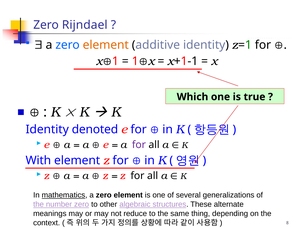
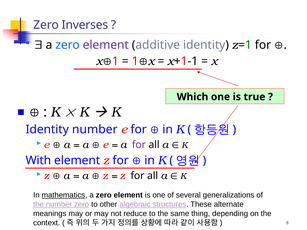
Rijndael: Rijndael -> Inverses (85, 25)
element colour: orange -> purple (106, 45)
Identity denoted: denoted -> number (95, 130)
